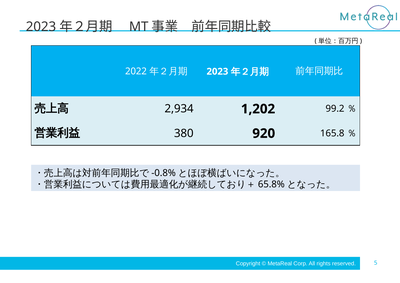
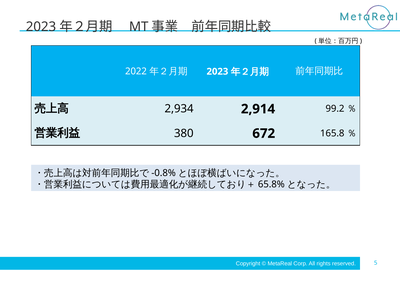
1,202: 1,202 -> 2,914 (258, 109)
920: 920 -> 672 (264, 133)
